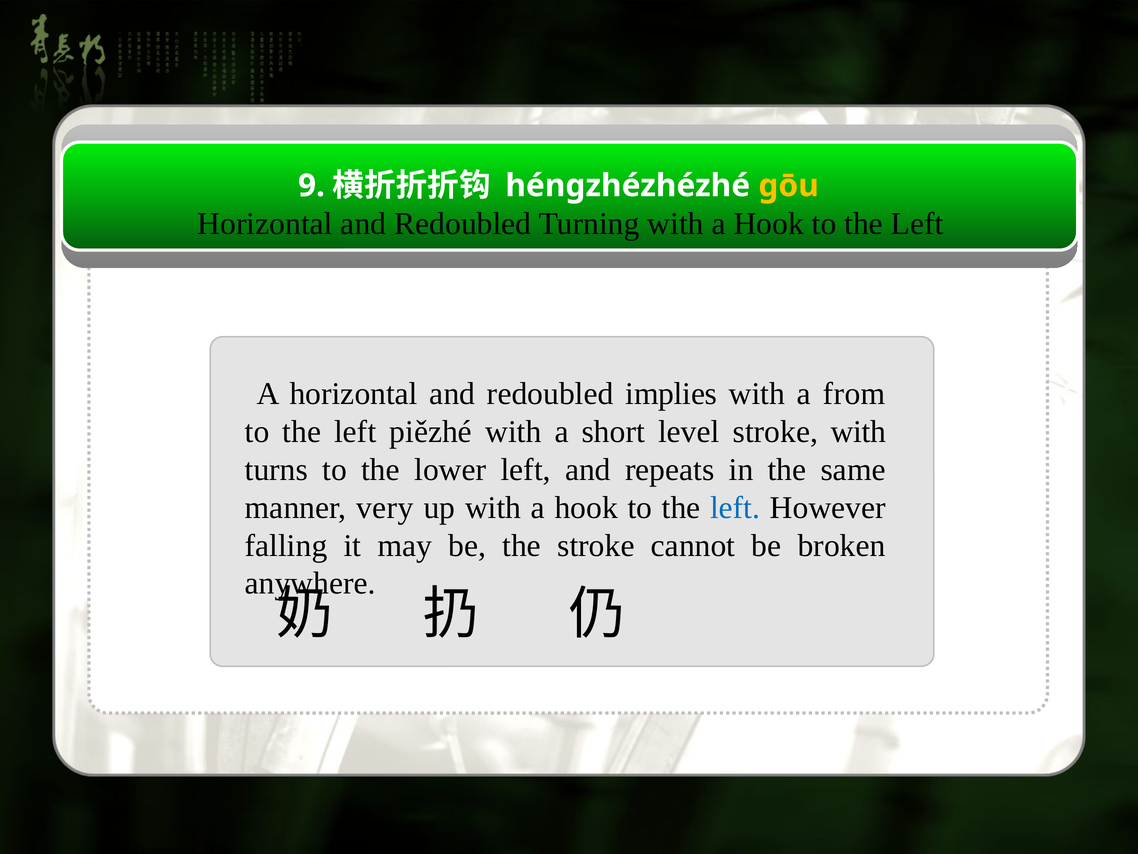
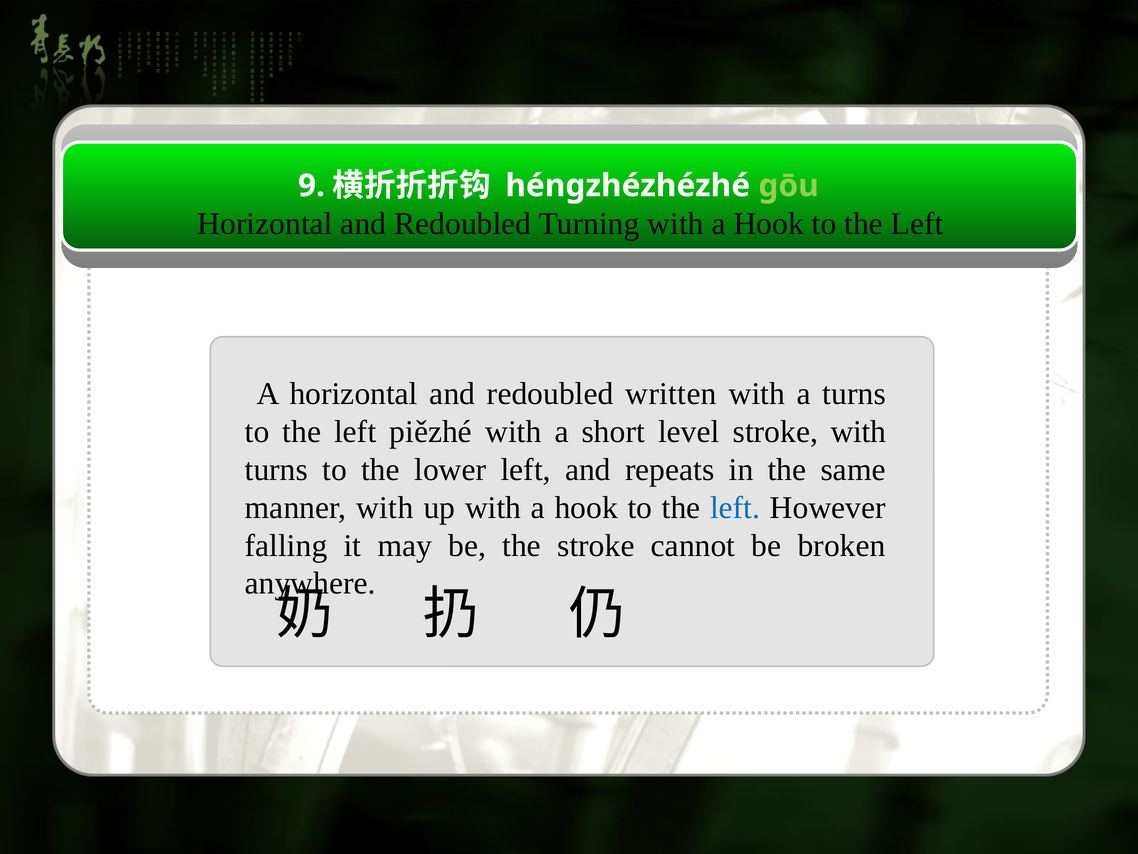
gōu colour: yellow -> light green (789, 186)
implies: implies -> written (671, 393)
a from: from -> turns (854, 393)
manner very: very -> with (385, 507)
